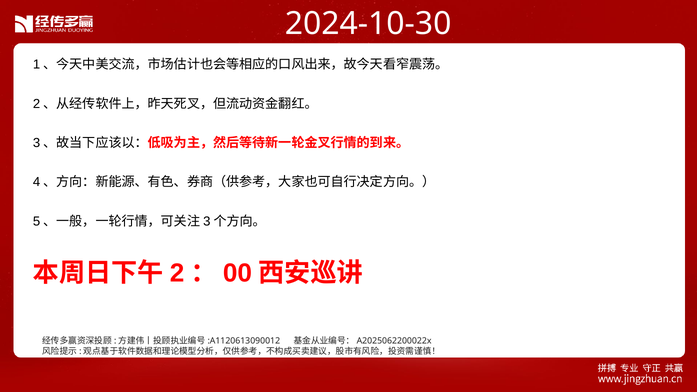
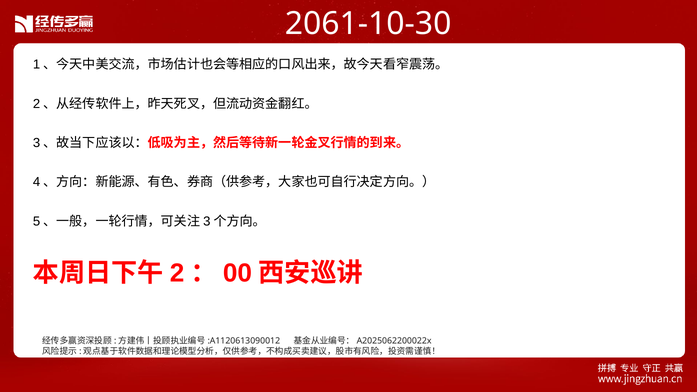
2024-10-30: 2024-10-30 -> 2061-10-30 (368, 24)
